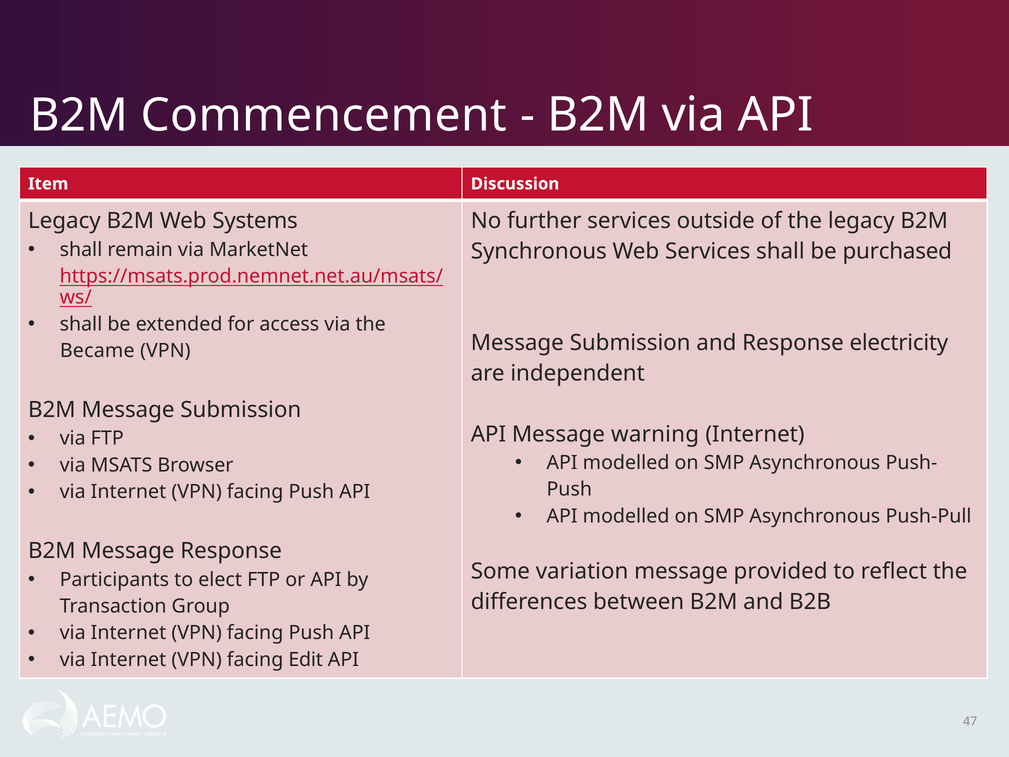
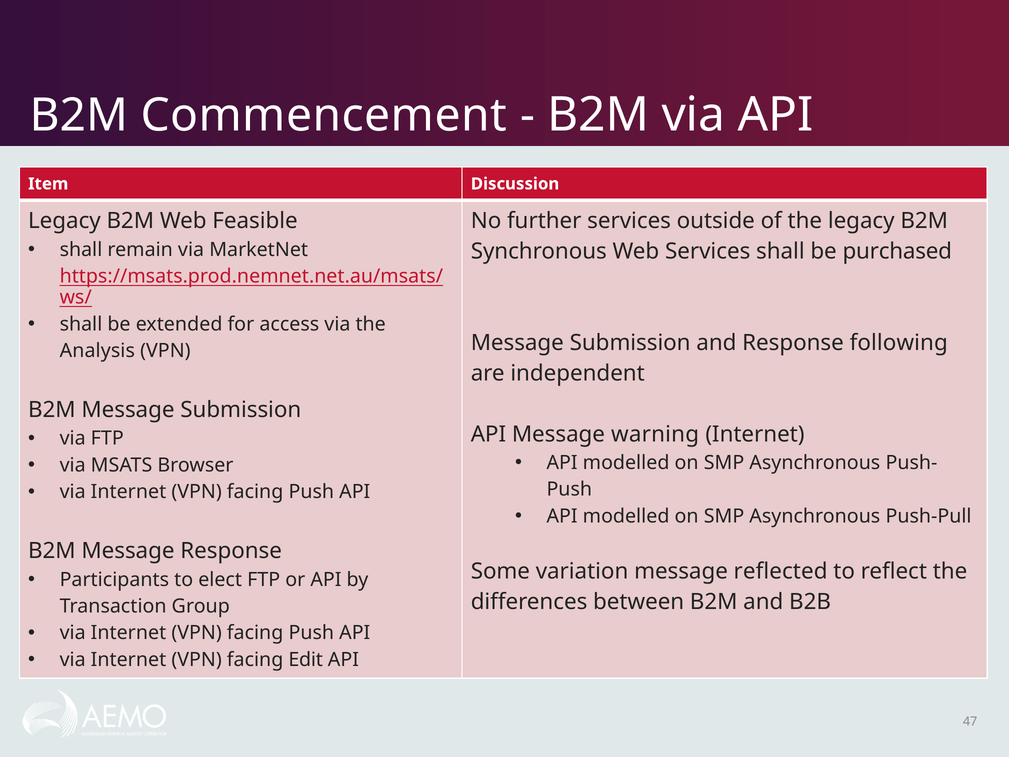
Systems: Systems -> Feasible (255, 221)
electricity: electricity -> following (899, 343)
Became: Became -> Analysis (97, 351)
provided: provided -> reflected (781, 571)
